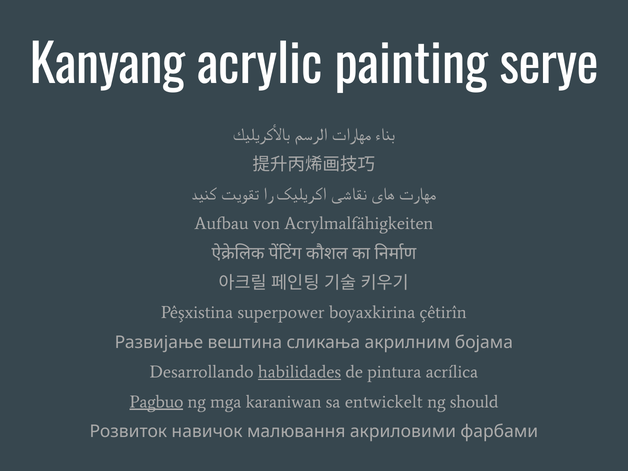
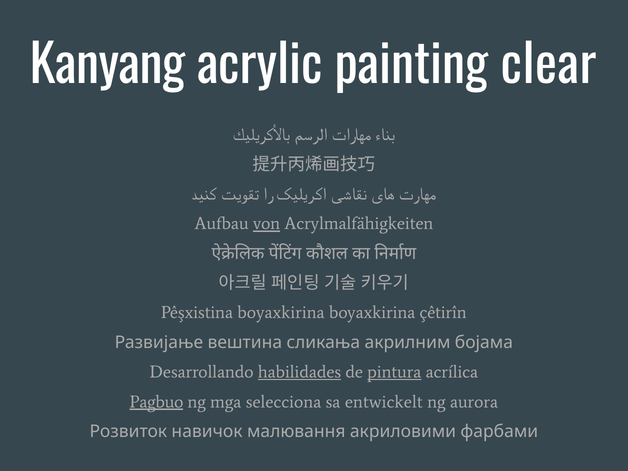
serye: serye -> clear (549, 66)
von underline: none -> present (267, 224)
Pêşxistina superpower: superpower -> boyaxkirina (281, 313)
pintura underline: none -> present (394, 372)
karaniwan: karaniwan -> selecciona (284, 402)
should: should -> aurora (474, 402)
